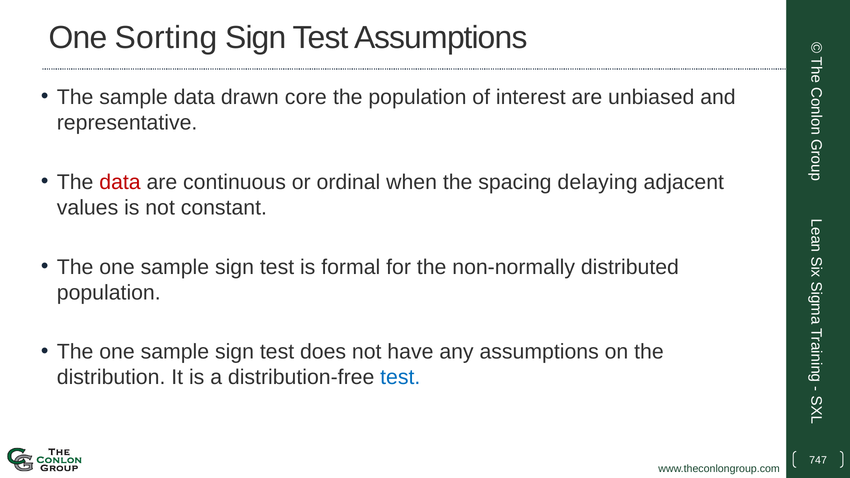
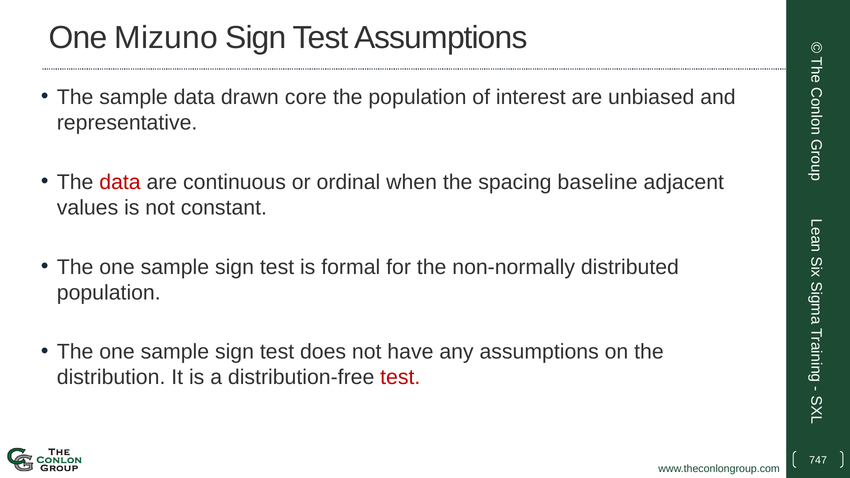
Sorting: Sorting -> Mizuno (166, 38)
delaying: delaying -> baseline (598, 182)
test colour: blue -> red (400, 378)
